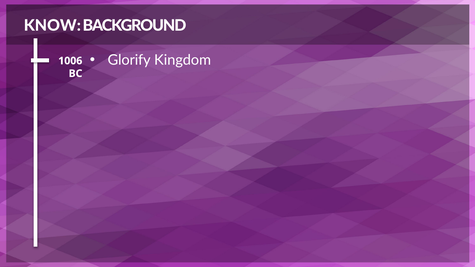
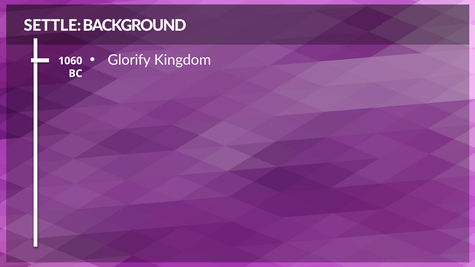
KNOW: KNOW -> SETTLE (52, 26)
1006: 1006 -> 1060 (70, 61)
